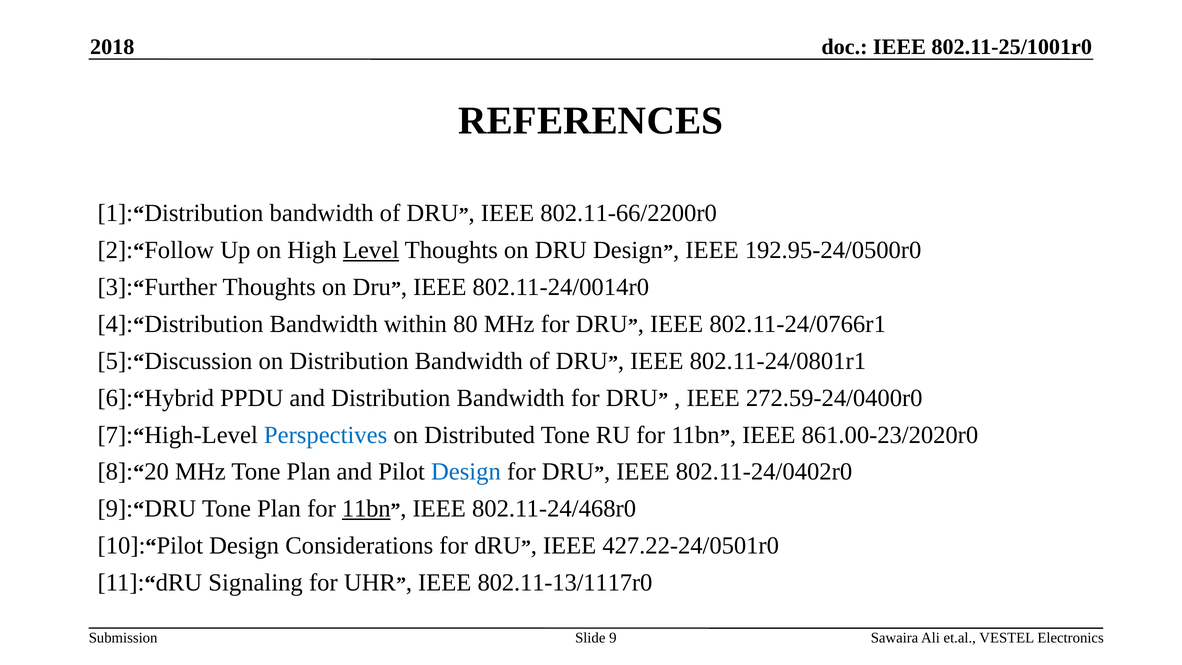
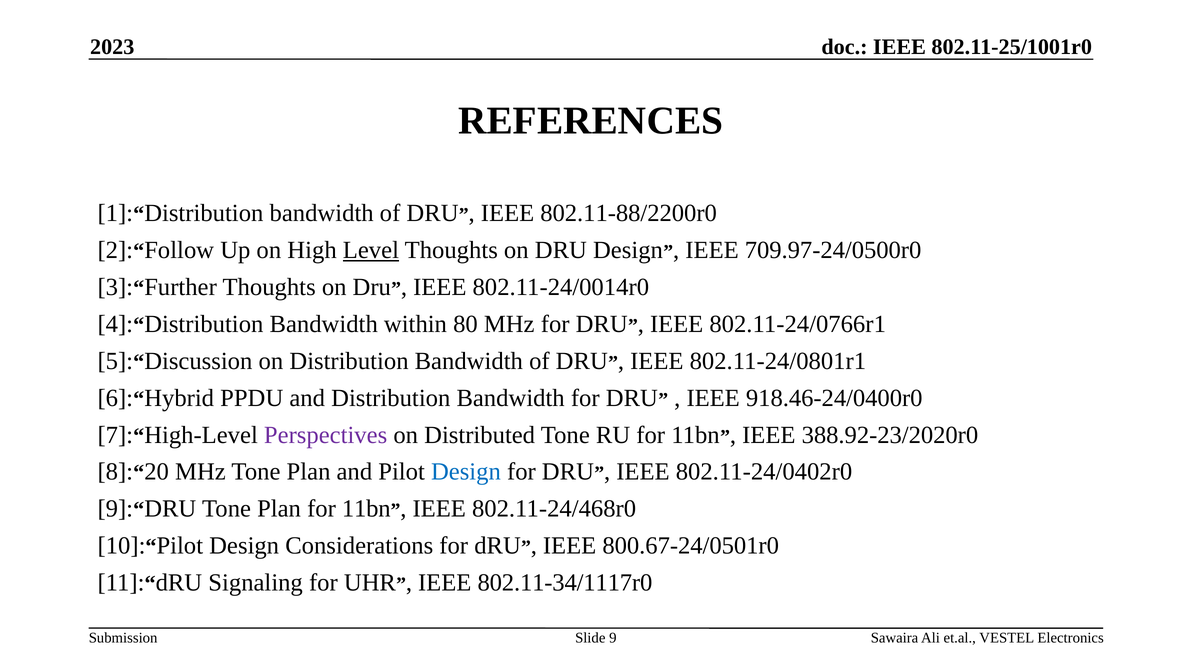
2018: 2018 -> 2023 (112, 47)
802.11-66/2200r0: 802.11-66/2200r0 -> 802.11-88/2200r0 (629, 213)
192.95-24/0500r0: 192.95-24/0500r0 -> 709.97-24/0500r0 (833, 250)
272.59-24/0400r0: 272.59-24/0400r0 -> 918.46-24/0400r0 (834, 398)
Perspectives colour: blue -> purple (326, 435)
861.00-23/2020r0: 861.00-23/2020r0 -> 388.92-23/2020r0 (890, 435)
11bn underline: present -> none (366, 509)
427.22-24/0501r0: 427.22-24/0501r0 -> 800.67-24/0501r0 (691, 546)
802.11-13/1117r0: 802.11-13/1117r0 -> 802.11-34/1117r0 (565, 583)
